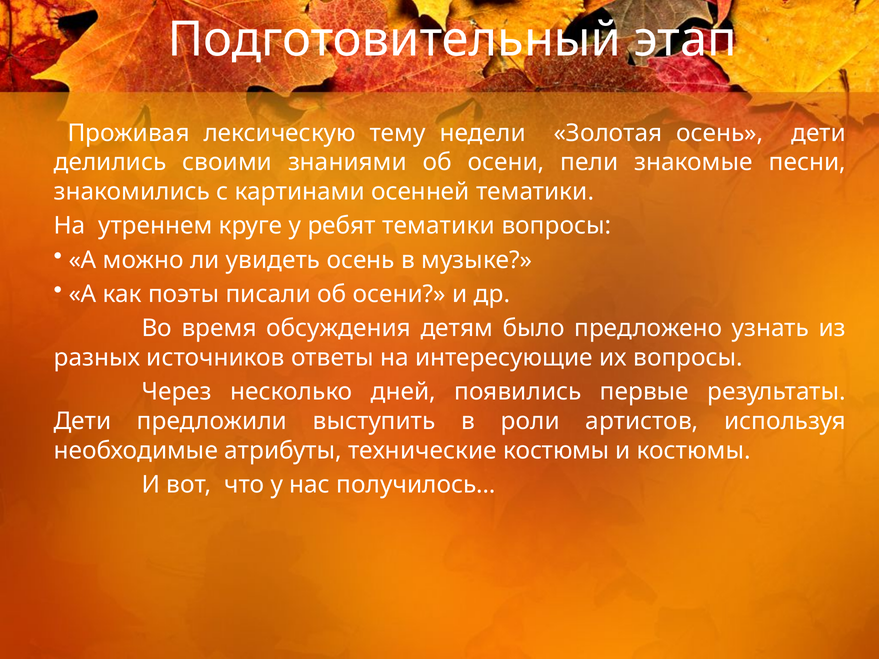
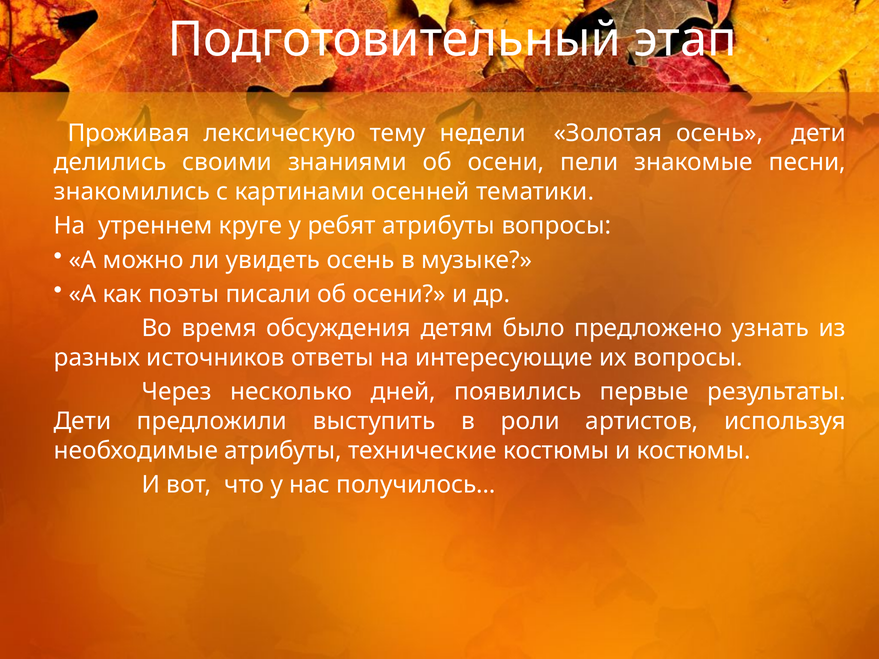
ребят тематики: тематики -> атрибуты (439, 226)
